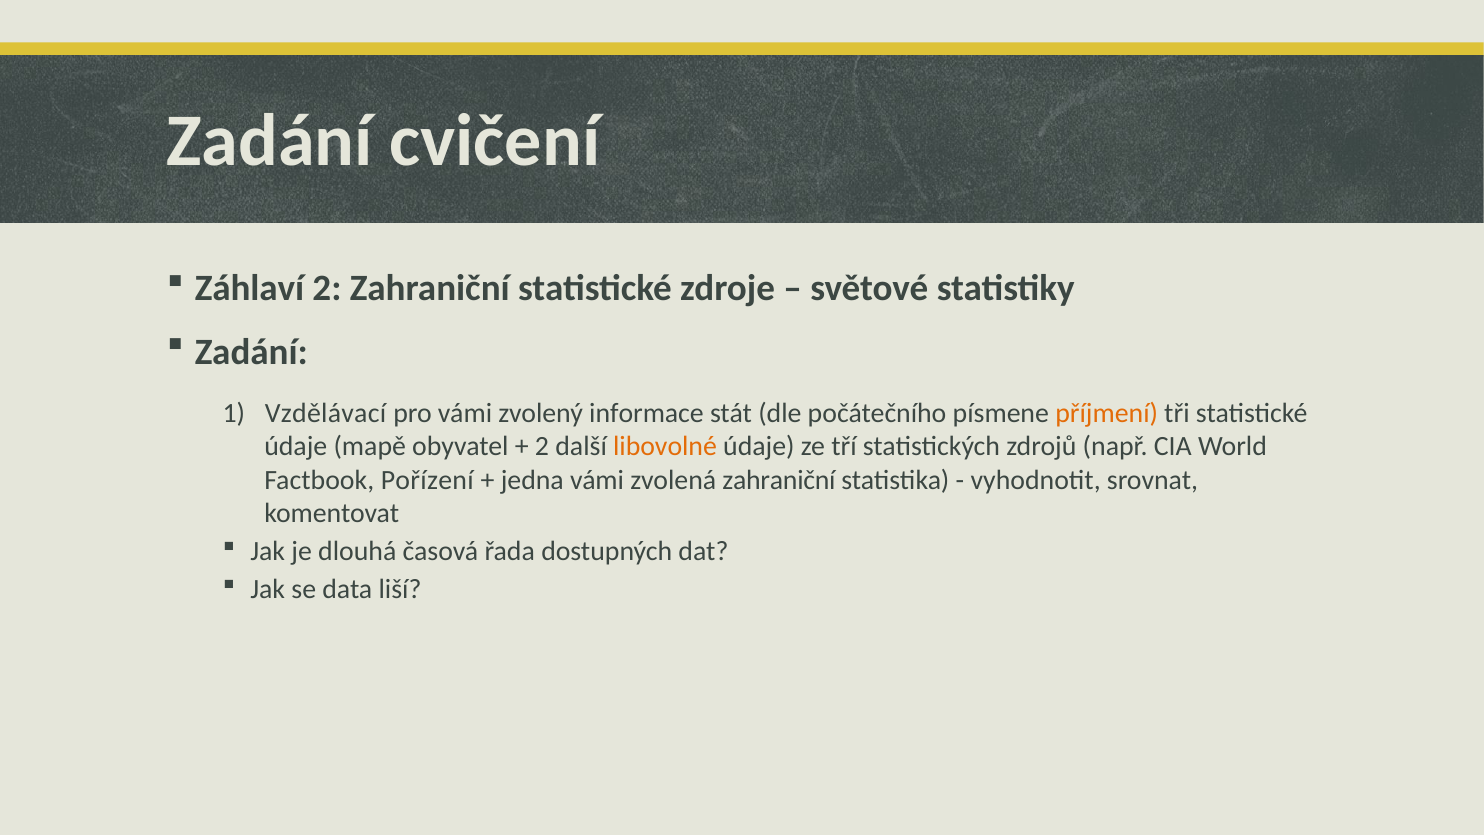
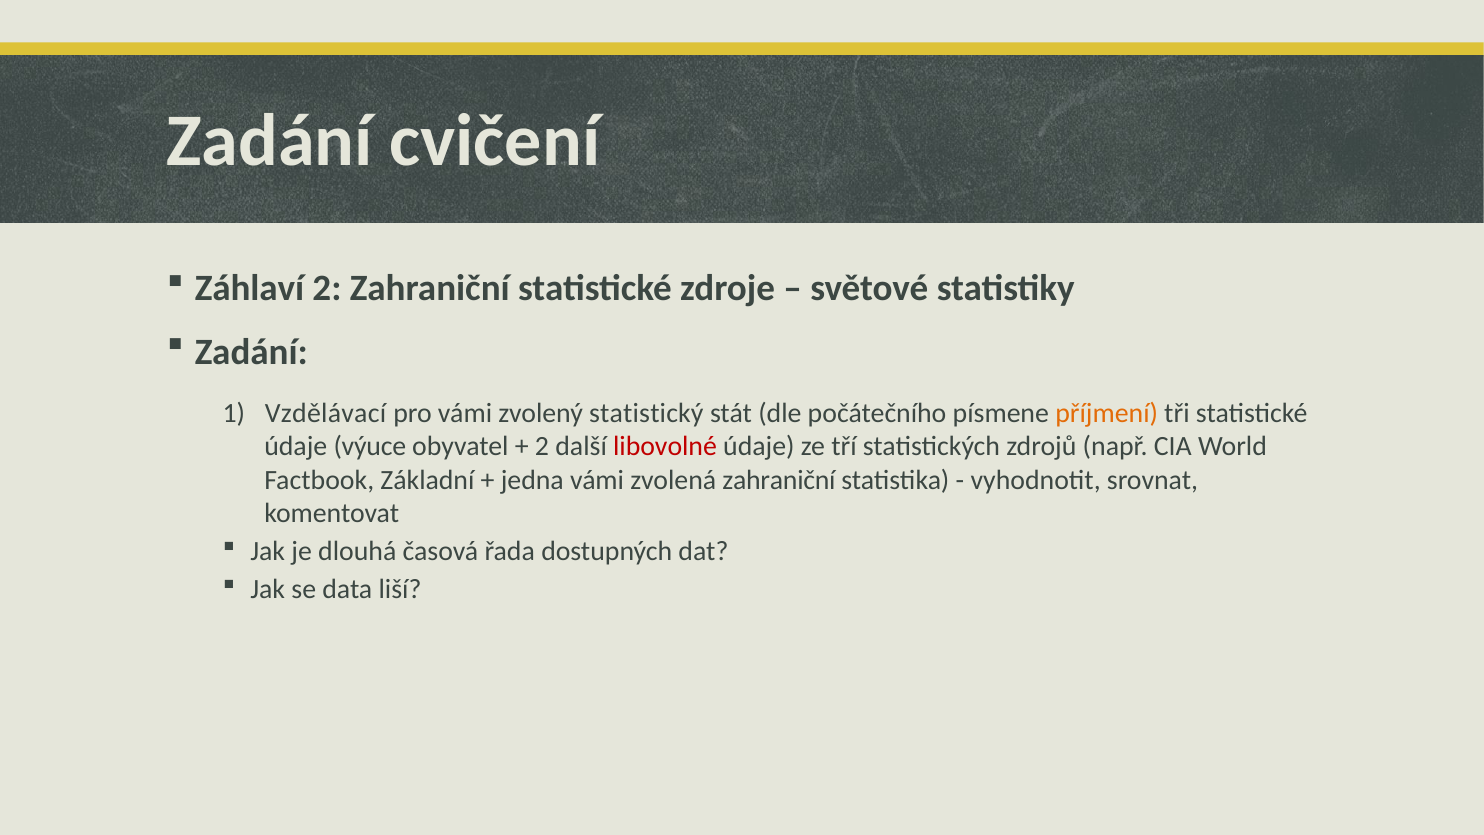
informace: informace -> statistický (646, 413)
mapě: mapě -> výuce (370, 446)
libovolné colour: orange -> red (665, 446)
Pořízení: Pořízení -> Základní (427, 480)
